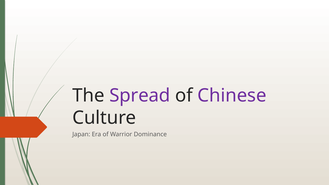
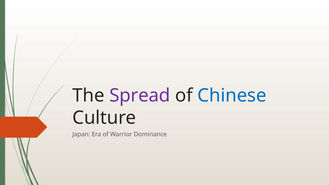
Chinese colour: purple -> blue (232, 96)
